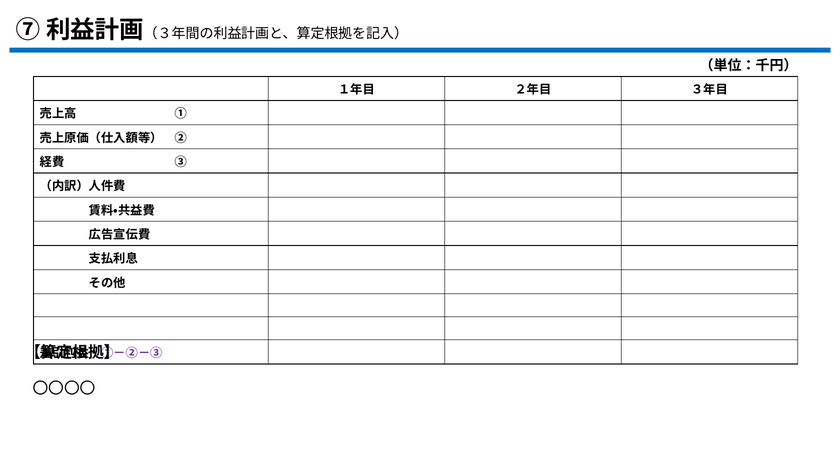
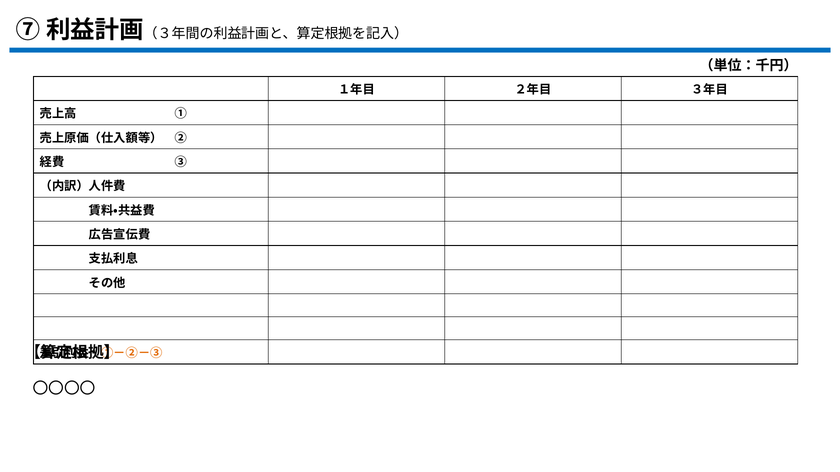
①－②－③ colour: purple -> orange (132, 354)
